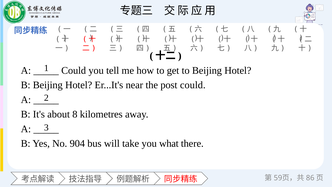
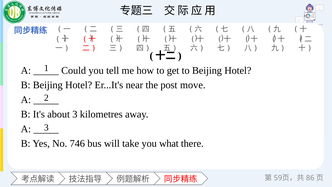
post could: could -> move (193, 85)
about 8: 8 -> 3 (75, 114)
904: 904 -> 746 (77, 143)
